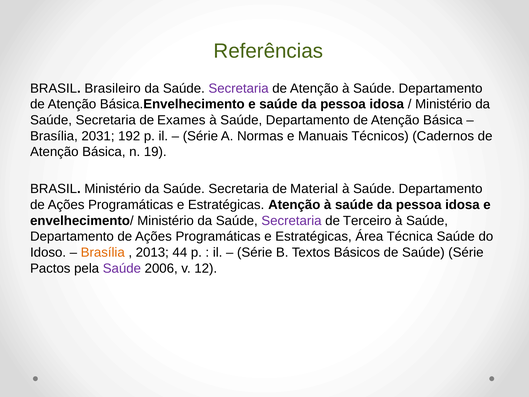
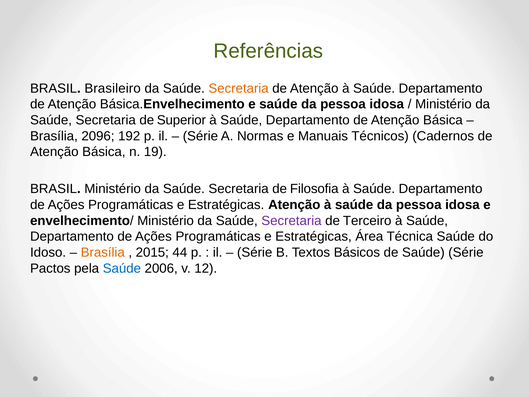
Secretaria colour: purple -> orange (239, 88)
Exames: Exames -> Superior (181, 120)
2031: 2031 -> 2096 (98, 136)
Material: Material -> Filosofia (314, 189)
2013: 2013 -> 2015 (152, 252)
Saúde colour: purple -> blue (122, 268)
